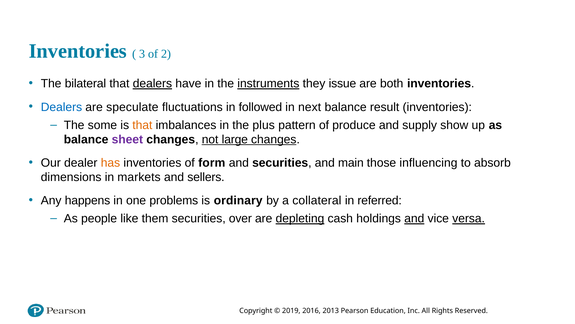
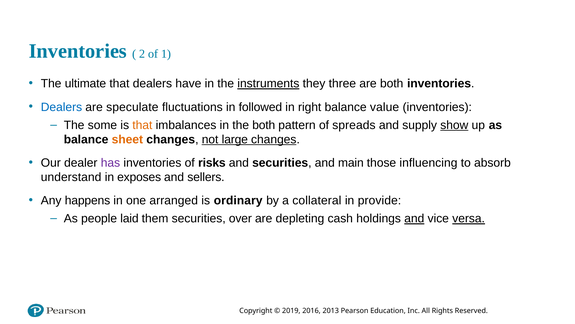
3: 3 -> 2 (142, 54)
2: 2 -> 1 (166, 54)
bilateral: bilateral -> ultimate (85, 83)
dealers underline: present -> none (152, 83)
issue: issue -> three (342, 83)
next: next -> right (310, 107)
result: result -> value (385, 107)
the plus: plus -> both (264, 125)
produce: produce -> spreads (354, 125)
show underline: none -> present (454, 125)
sheet colour: purple -> orange (127, 139)
has colour: orange -> purple (110, 163)
form: form -> risks (212, 163)
dimensions: dimensions -> understand (71, 177)
markets: markets -> exposes (139, 177)
problems: problems -> arranged (174, 200)
referred: referred -> provide (379, 200)
like: like -> laid (129, 218)
depleting underline: present -> none (300, 218)
